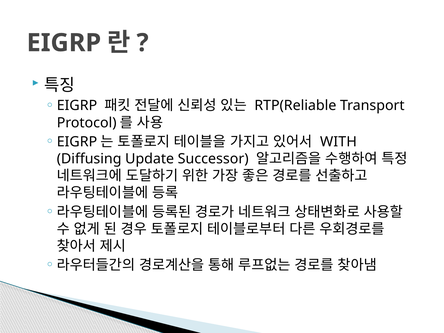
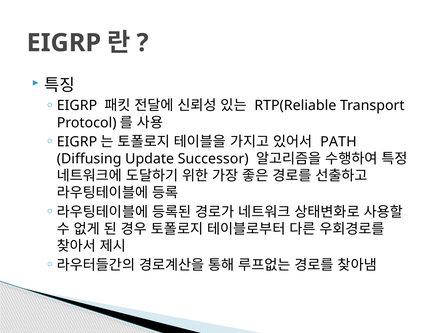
WITH: WITH -> PATH (338, 142)
